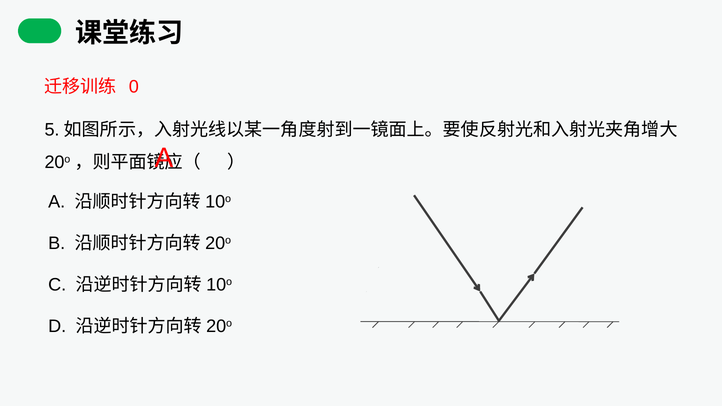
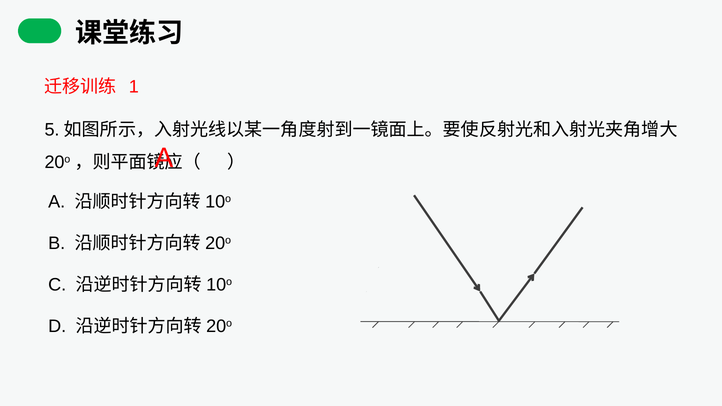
0: 0 -> 1 (134, 87)
